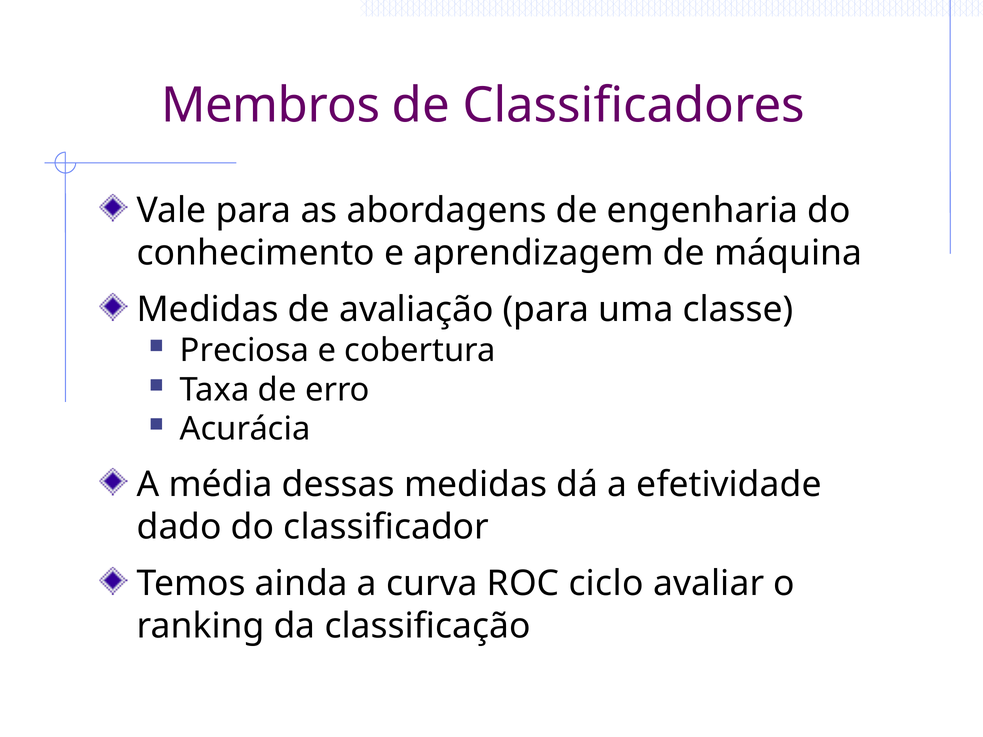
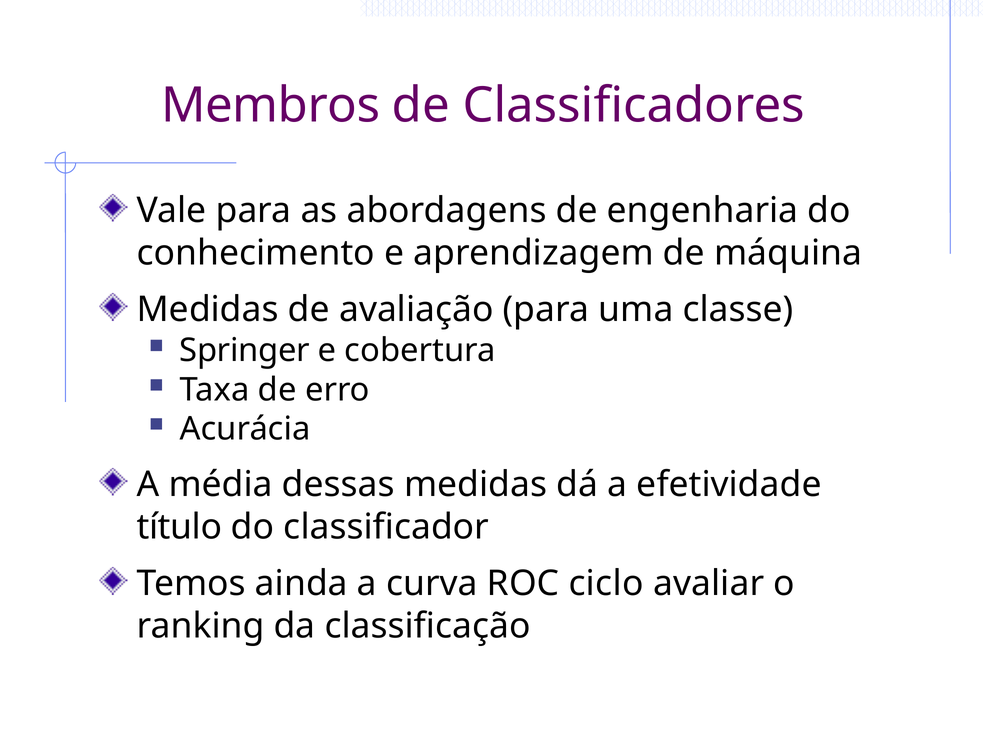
Preciosa: Preciosa -> Springer (245, 351)
dado: dado -> título (179, 527)
